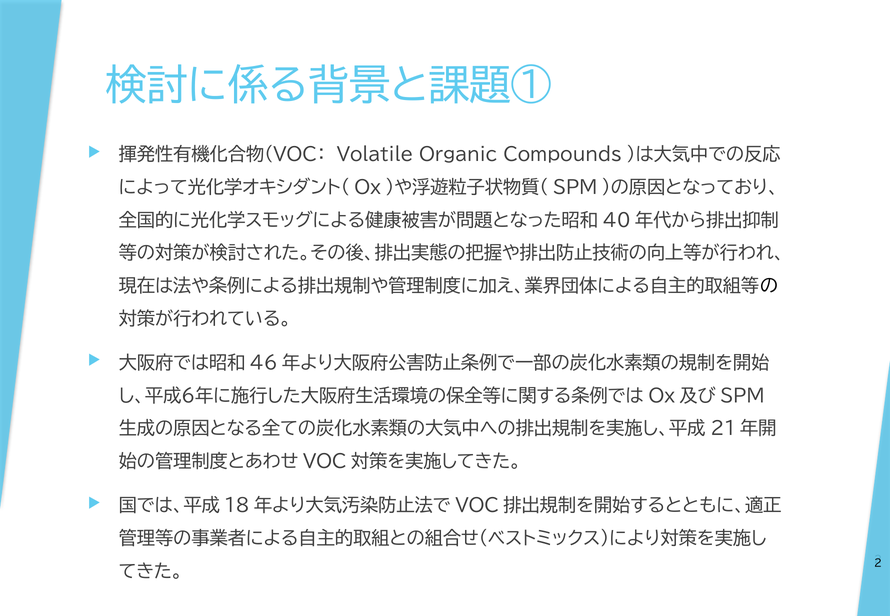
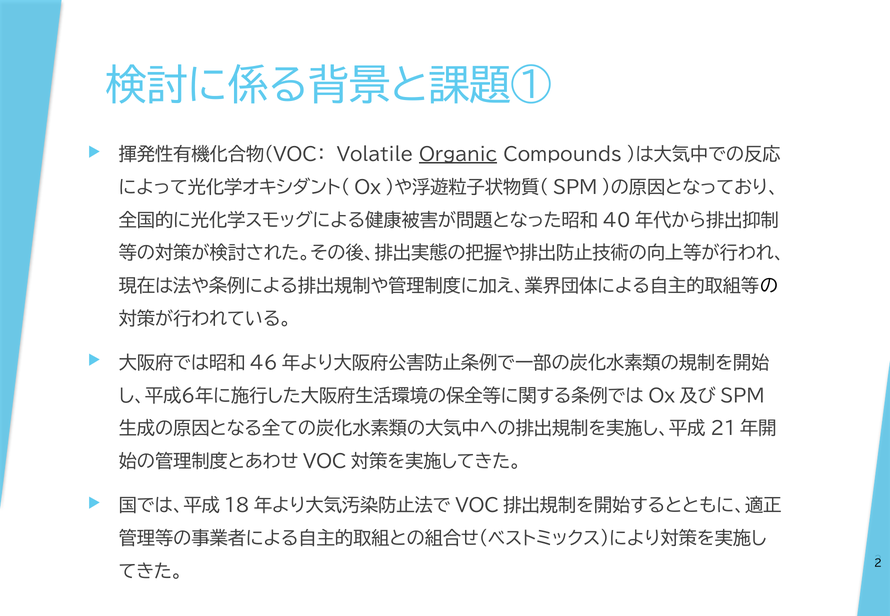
Organic underline: none -> present (458, 155)
